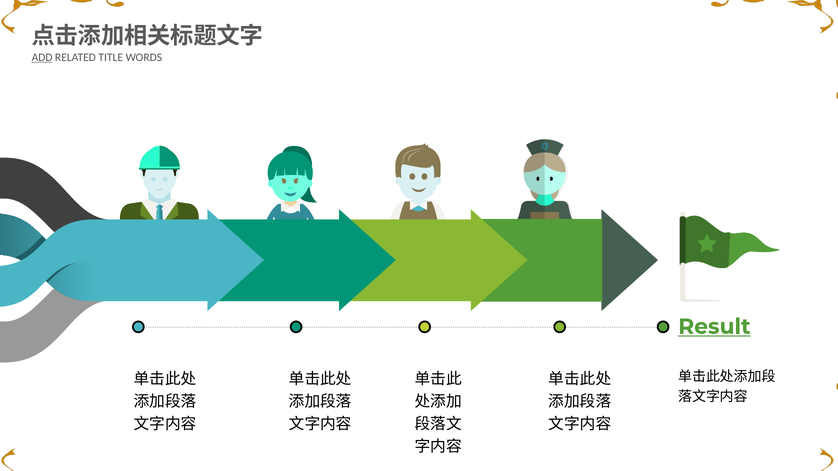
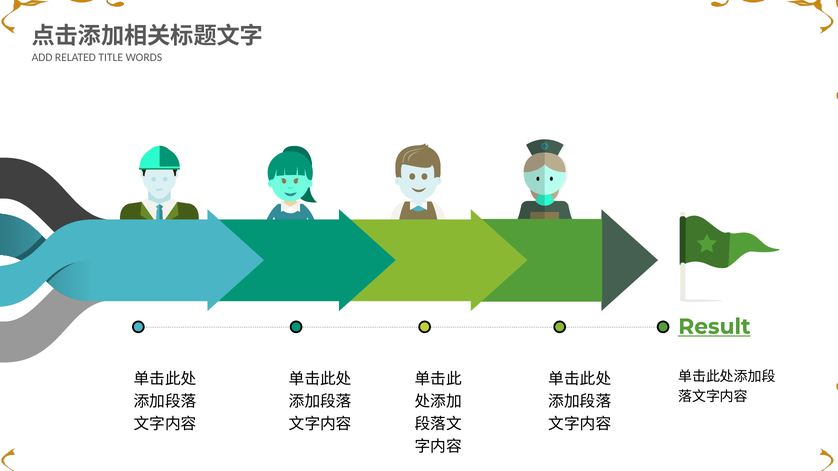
ADD underline: present -> none (42, 57)
